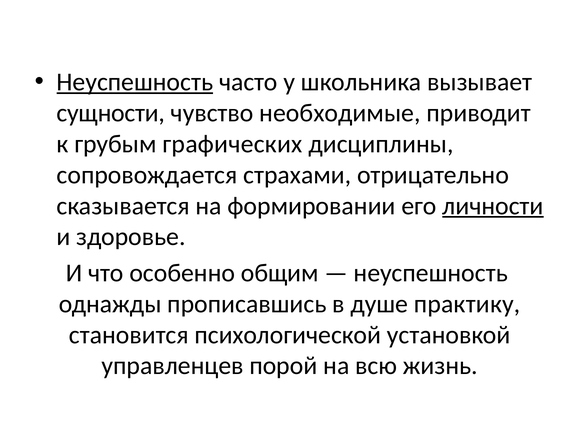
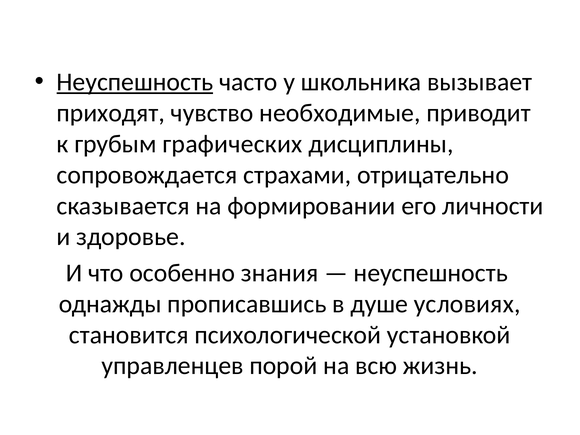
сущности: сущности -> приходят (111, 113)
личности underline: present -> none (493, 206)
общим: общим -> знания (280, 273)
практику: практику -> условиях (467, 304)
